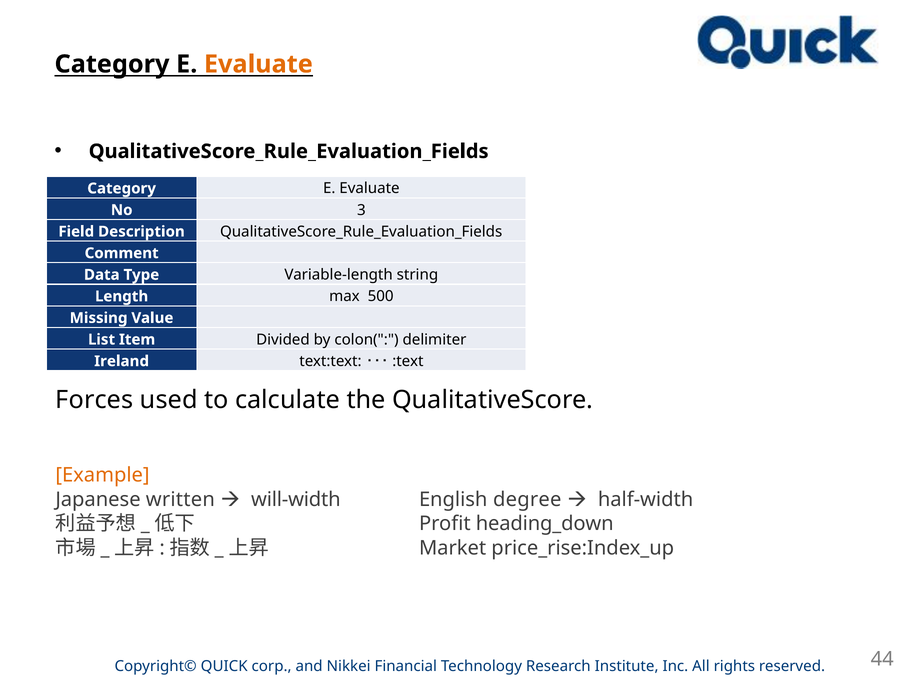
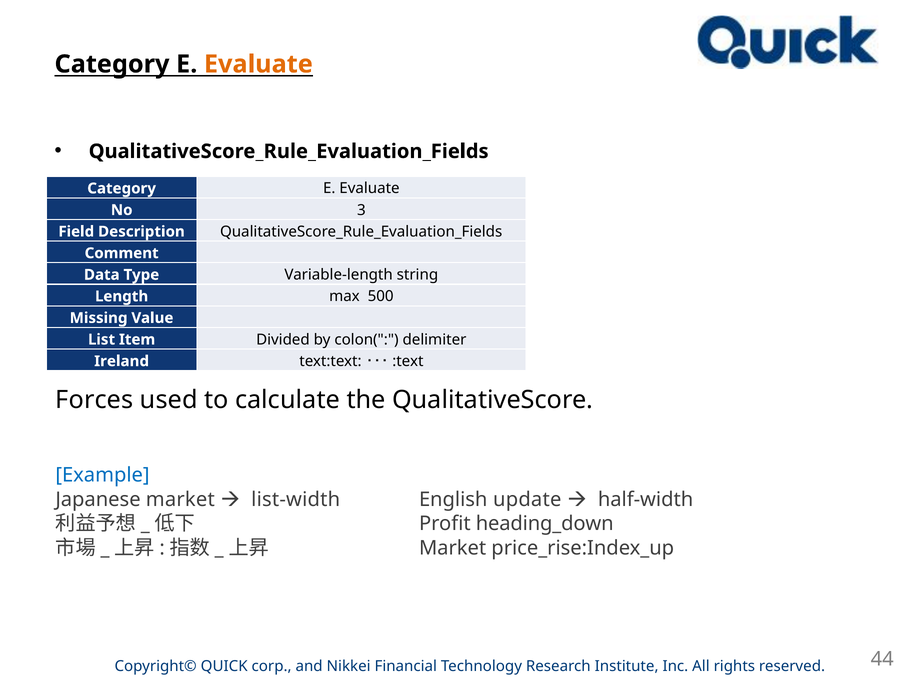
Example colour: orange -> blue (102, 475)
Japanese written: written -> market (180, 499)
will-width: will-width -> list-width (296, 499)
degree: degree -> update (527, 499)
